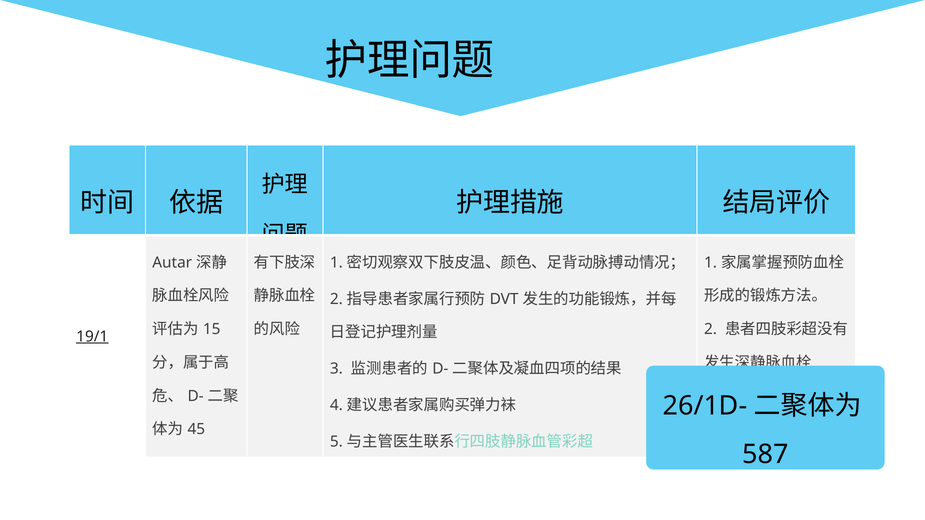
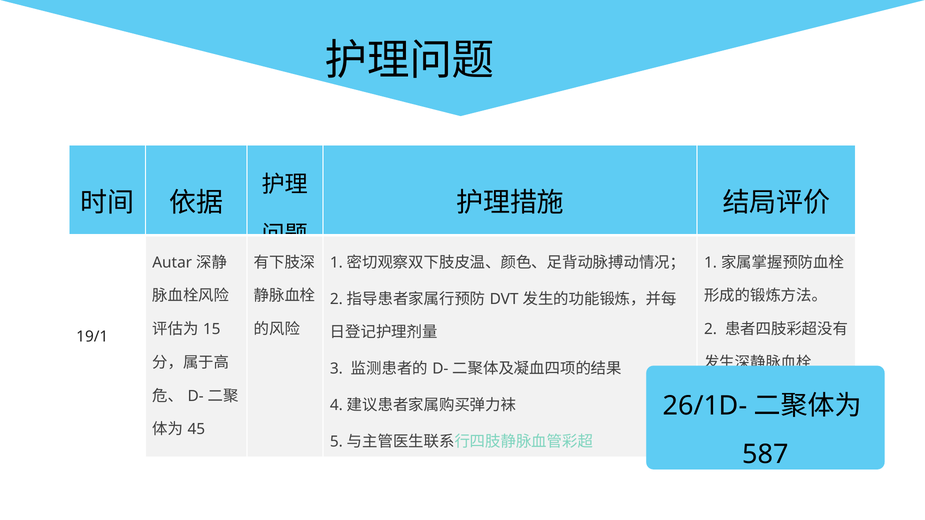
19/1 underline: present -> none (92, 337)
